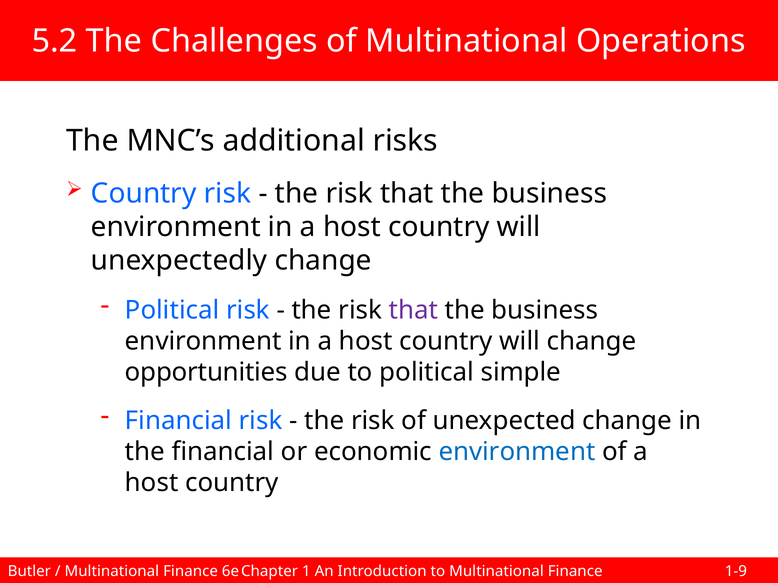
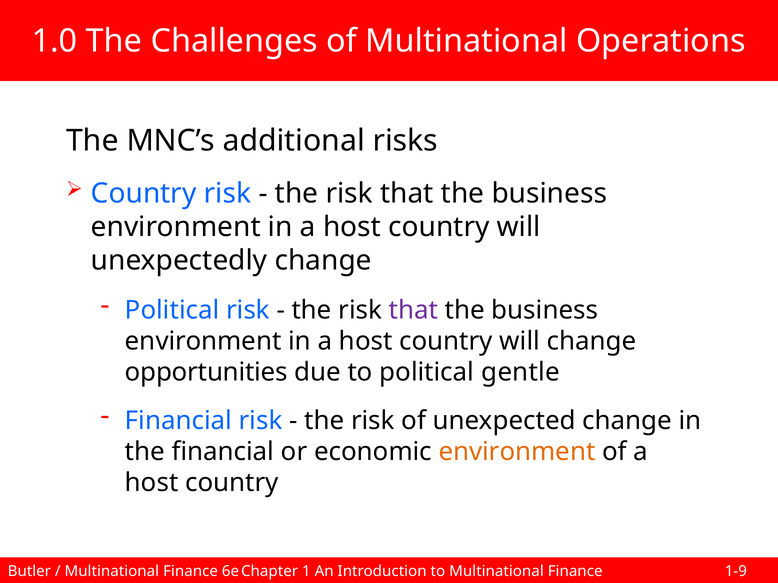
5.2: 5.2 -> 1.0 (55, 41)
simple: simple -> gentle (521, 373)
environment colour: blue -> orange (517, 452)
